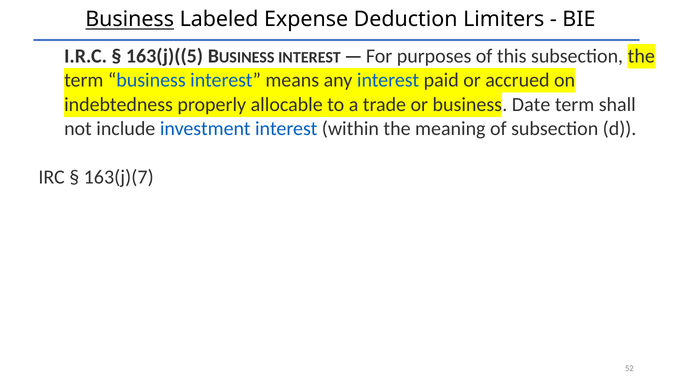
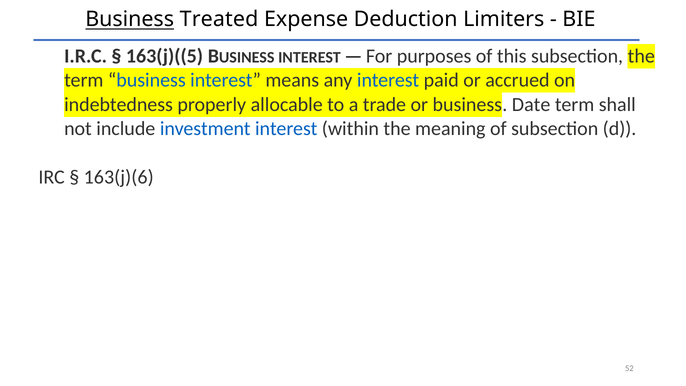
Labeled: Labeled -> Treated (219, 19)
163(j)(7: 163(j)(7 -> 163(j)(6 (119, 177)
